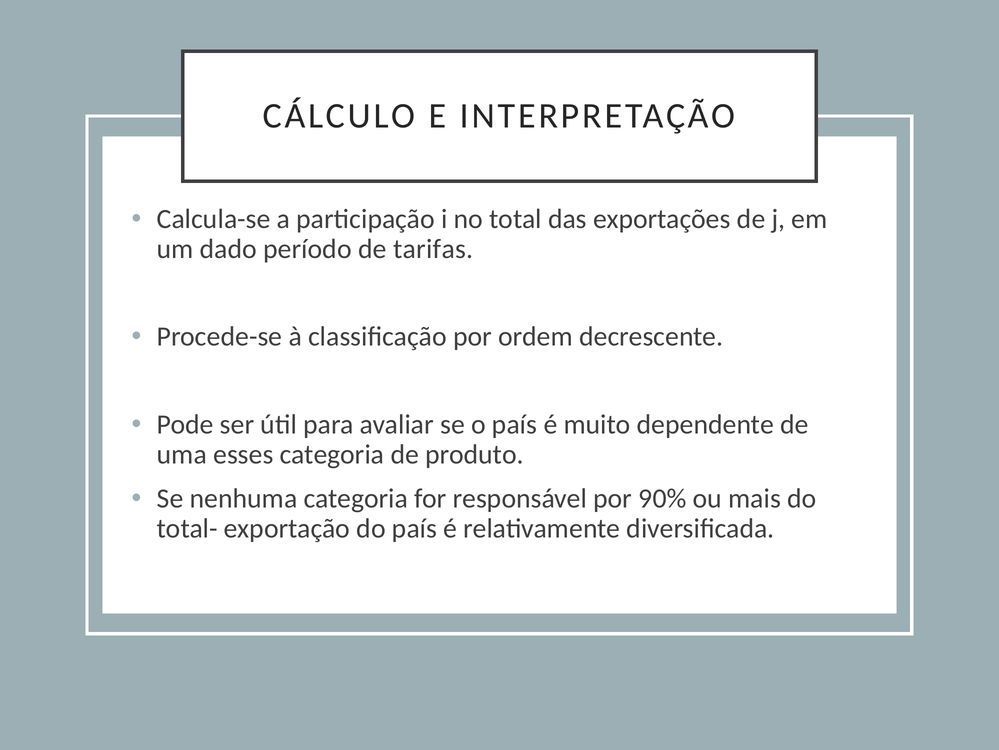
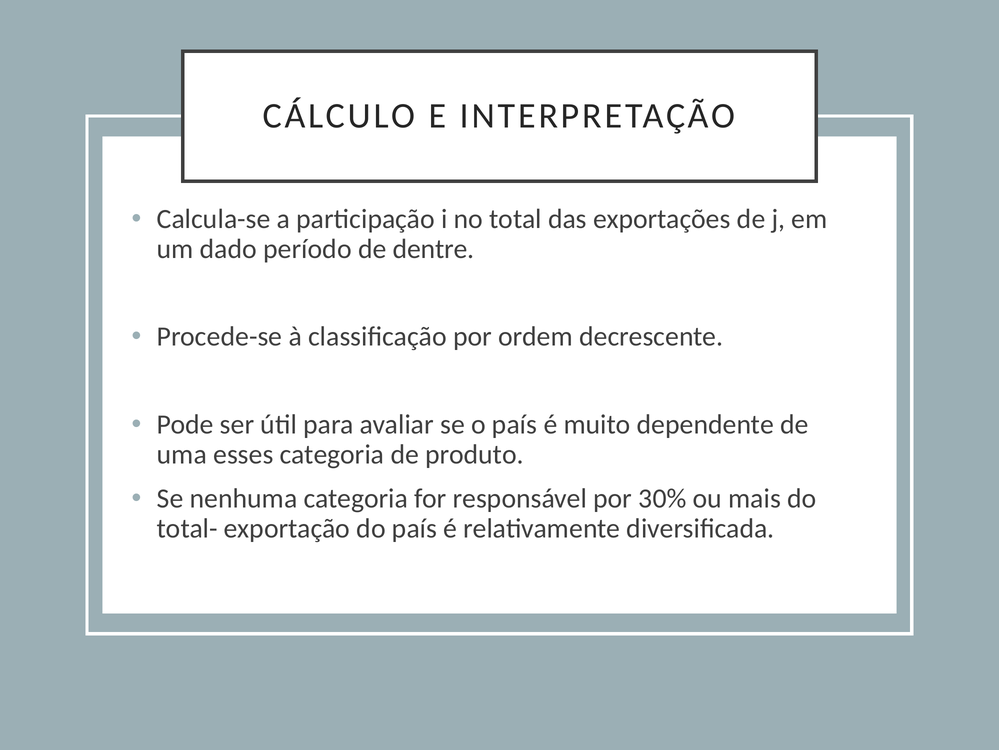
tarifas: tarifas -> dentre (434, 249)
90%: 90% -> 30% (662, 498)
